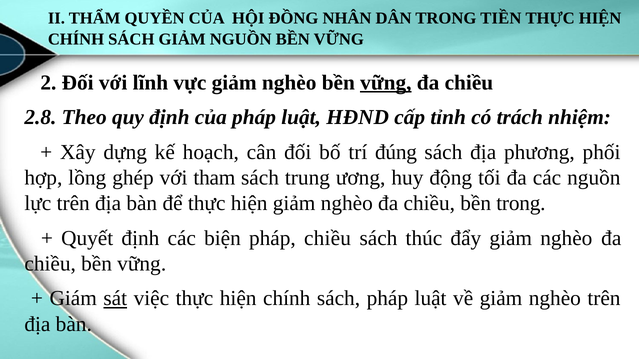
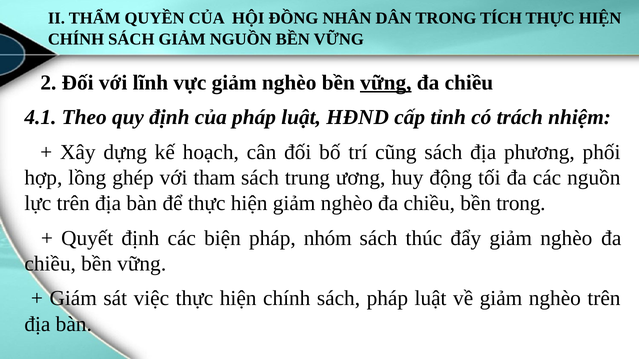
TIỀN: TIỀN -> TÍCH (501, 18)
2.8: 2.8 -> 4.1 (40, 117)
đúng: đúng -> cũng (396, 152)
pháp chiều: chiều -> nhóm (328, 238)
sát underline: present -> none (115, 299)
